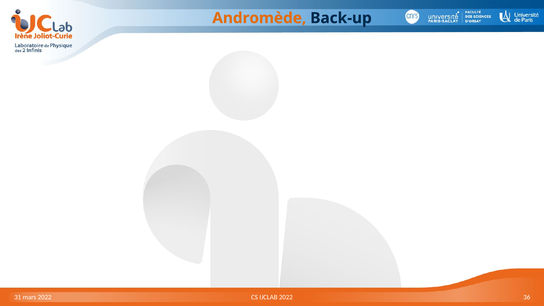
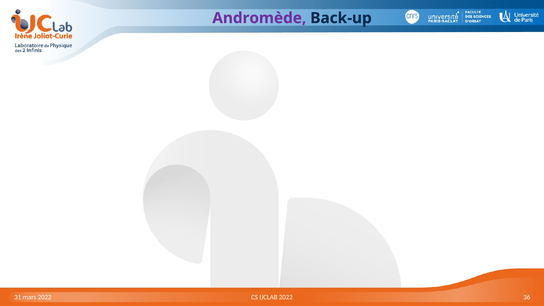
Andromède colour: orange -> purple (259, 18)
